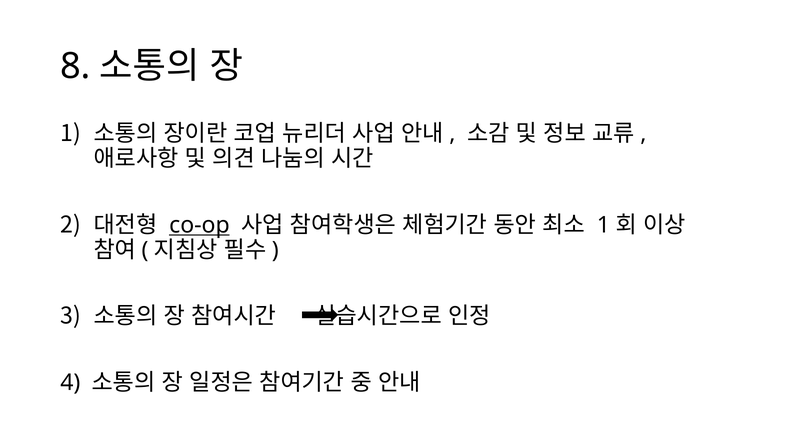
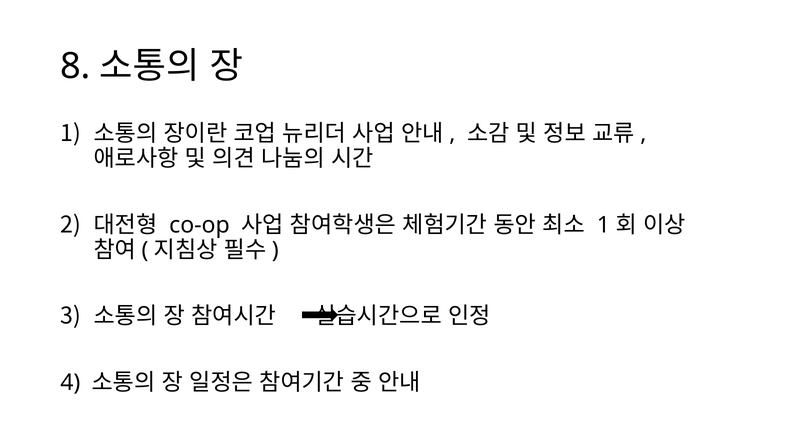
co-op underline: present -> none (199, 225)
